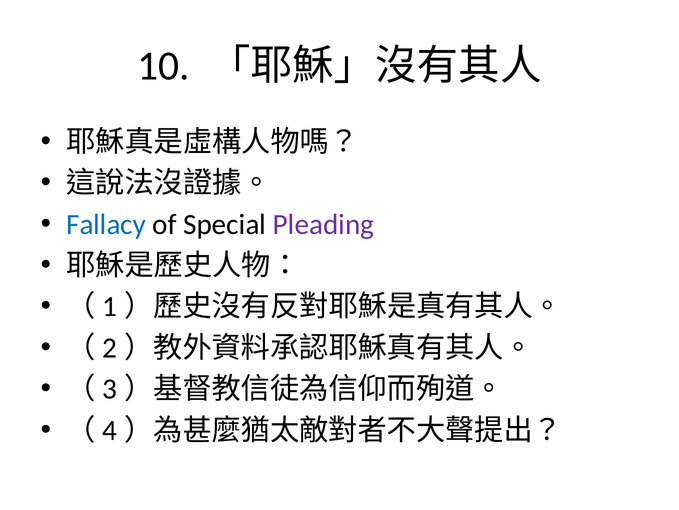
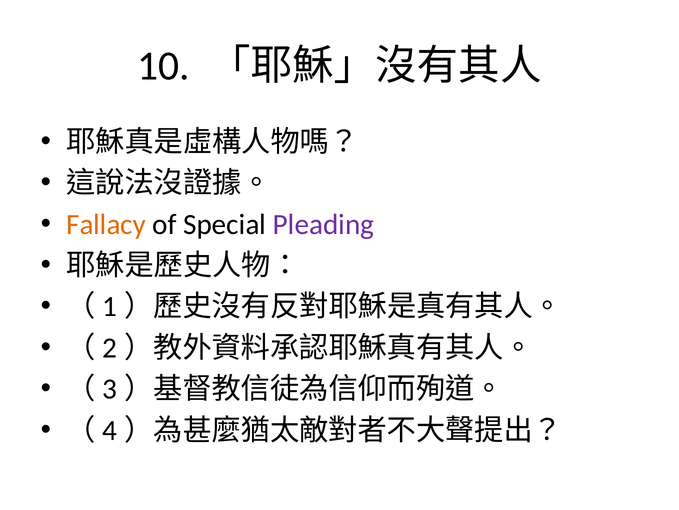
Fallacy colour: blue -> orange (106, 224)
